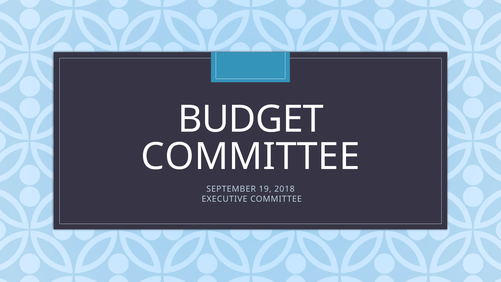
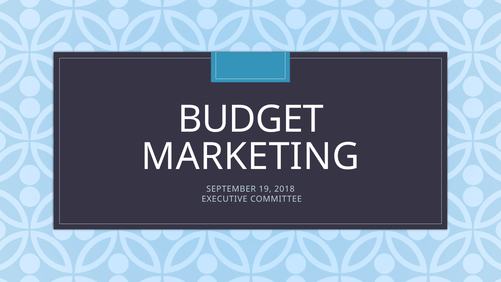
COMMITTEE: COMMITTEE -> MARKETING (250, 157)
